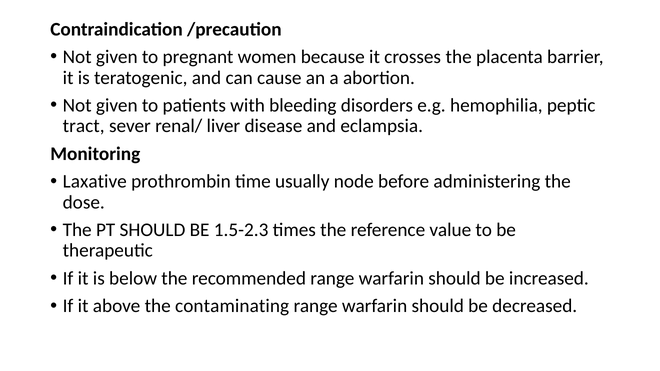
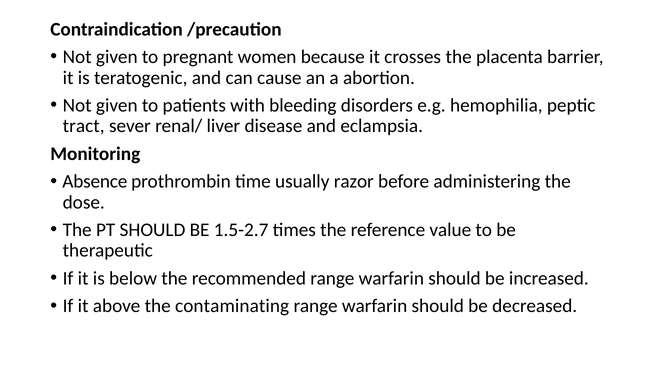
Laxative: Laxative -> Absence (95, 182)
node: node -> razor (354, 182)
1.5-2.3: 1.5-2.3 -> 1.5-2.7 (241, 230)
